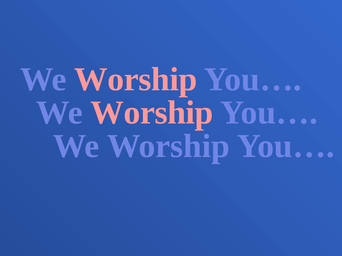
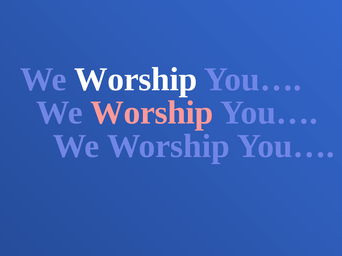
Worship colour: pink -> white (136, 79)
